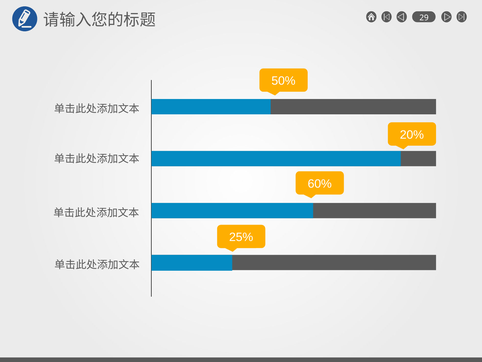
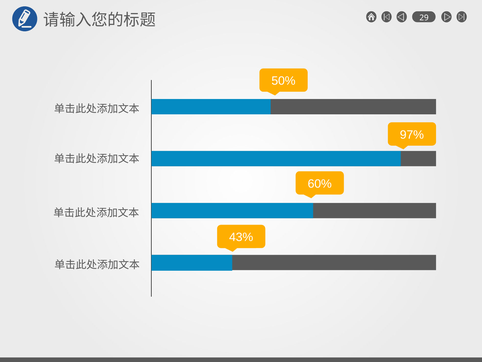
20%: 20% -> 97% (412, 135)
25%: 25% -> 43% (241, 237)
